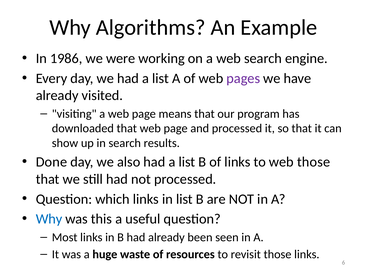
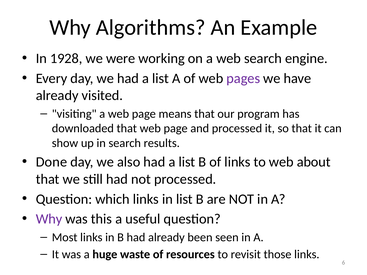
1986: 1986 -> 1928 (66, 58)
web those: those -> about (314, 162)
Why colour: blue -> purple (49, 219)
